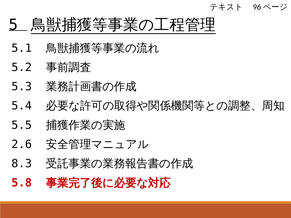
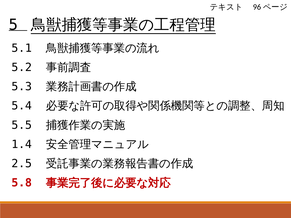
2.6: 2.6 -> 1.4 (22, 144)
8.3: 8.3 -> 2.5 (22, 164)
